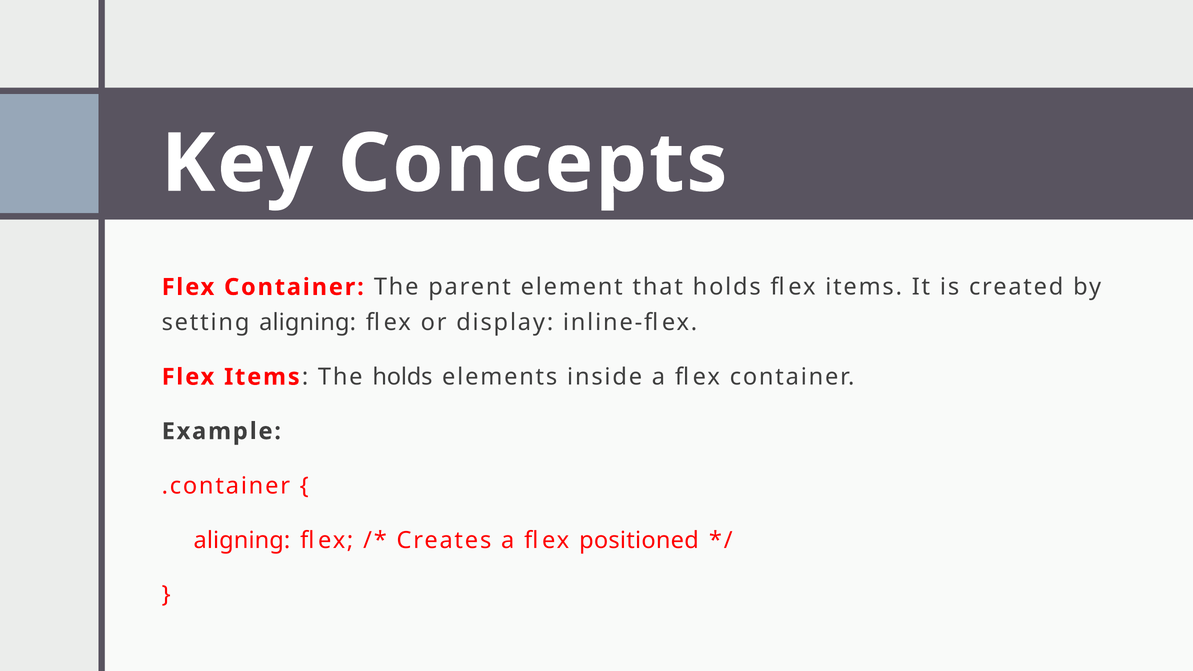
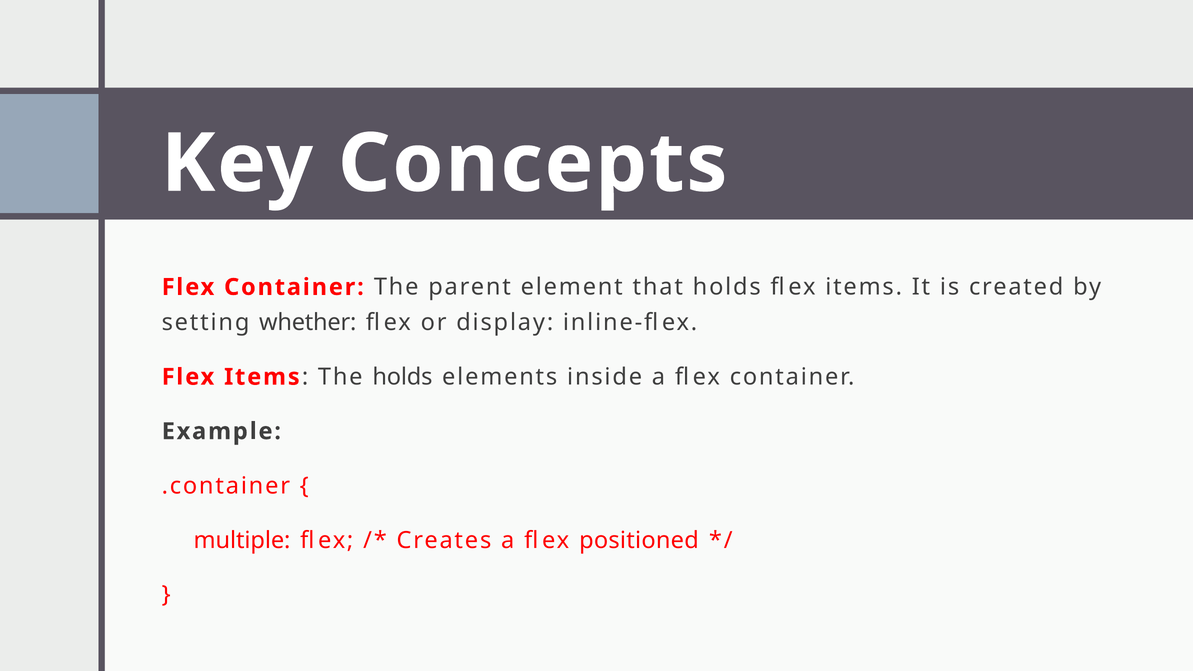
setting aligning: aligning -> whether (308, 323)
aligning: aligning -> multiple (242, 540)
